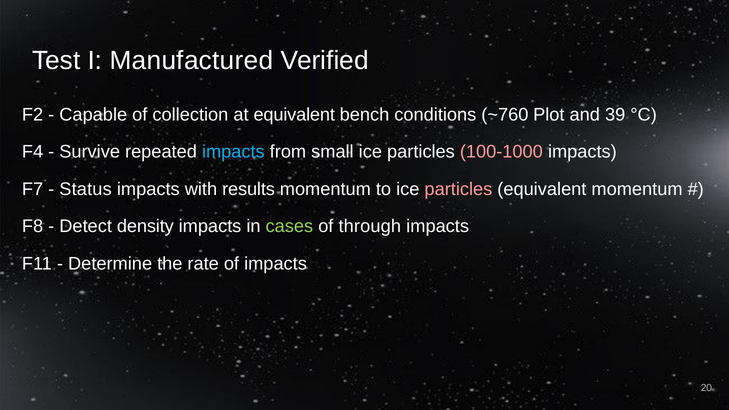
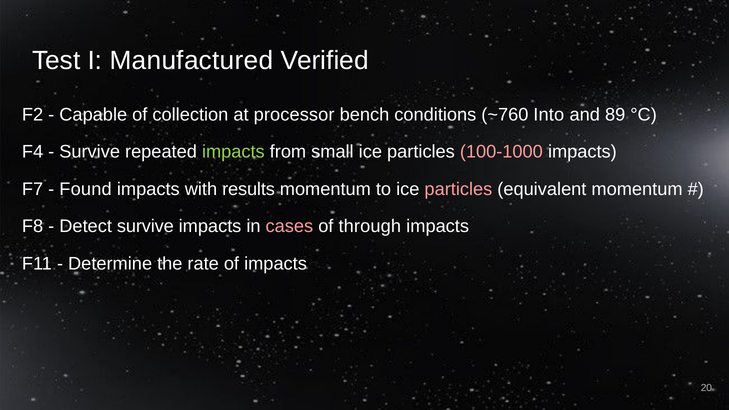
at equivalent: equivalent -> processor (294, 115)
Plot: Plot -> Into (549, 115)
39: 39 -> 89 (615, 115)
impacts colour: light blue -> light green (233, 152)
Status: Status -> Found (86, 189)
Detect density: density -> survive (145, 226)
cases colour: light green -> pink (289, 226)
